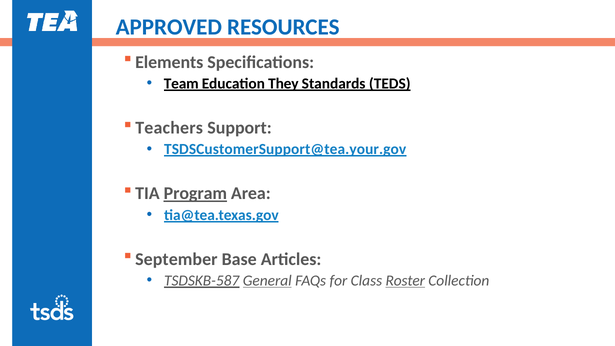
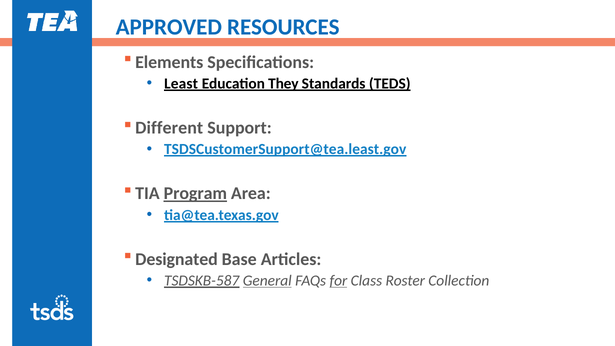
Team: Team -> Least (181, 84)
Teachers: Teachers -> Different (169, 128)
TSDSCustomerSupport@tea.your.gov: TSDSCustomerSupport@tea.your.gov -> TSDSCustomerSupport@tea.least.gov (285, 149)
September: September -> Designated (176, 259)
for underline: none -> present (338, 281)
Roster underline: present -> none (405, 281)
